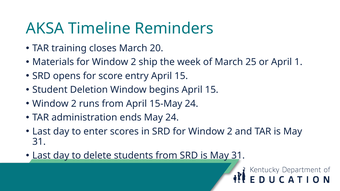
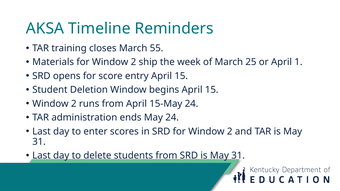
20: 20 -> 55 (157, 48)
